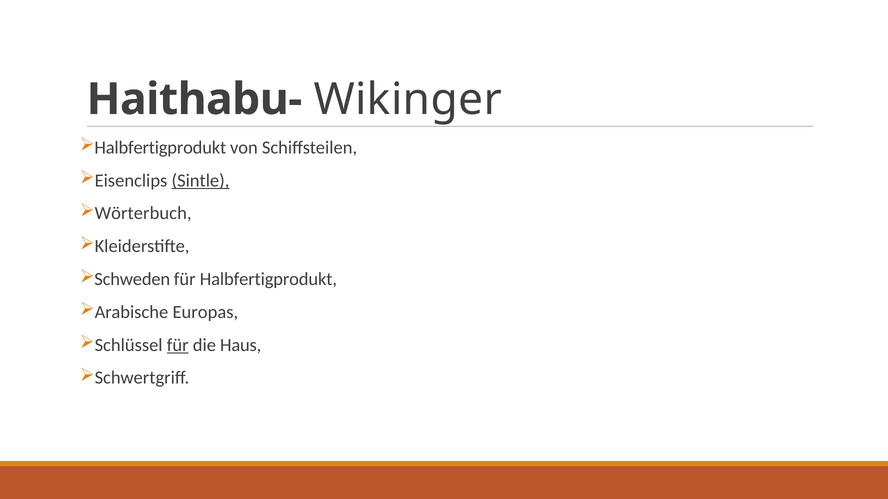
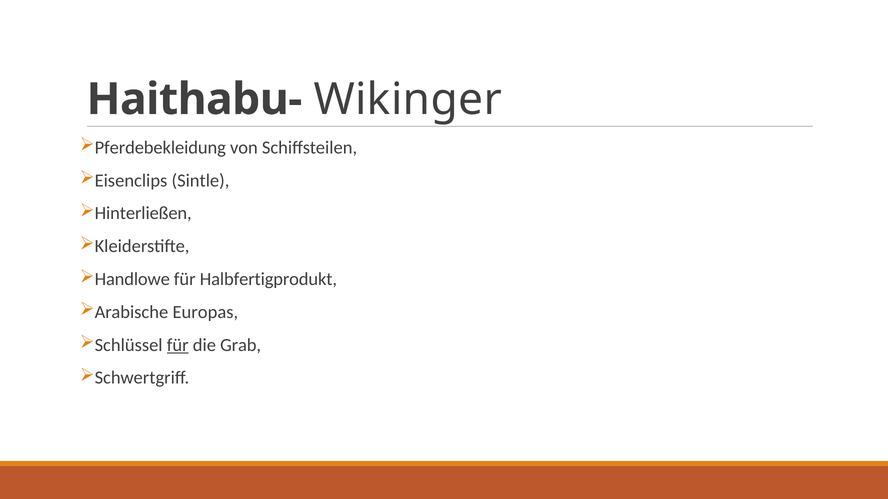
Halbfertigprodukt: Halbfertigprodukt -> Pferdebekleidung (160, 148)
Sintle underline: present -> none (200, 181)
Wörterbuch: Wörterbuch -> Hinterließen (143, 214)
Schweden: Schweden -> Handlowe (132, 279)
Haus: Haus -> Grab (241, 345)
